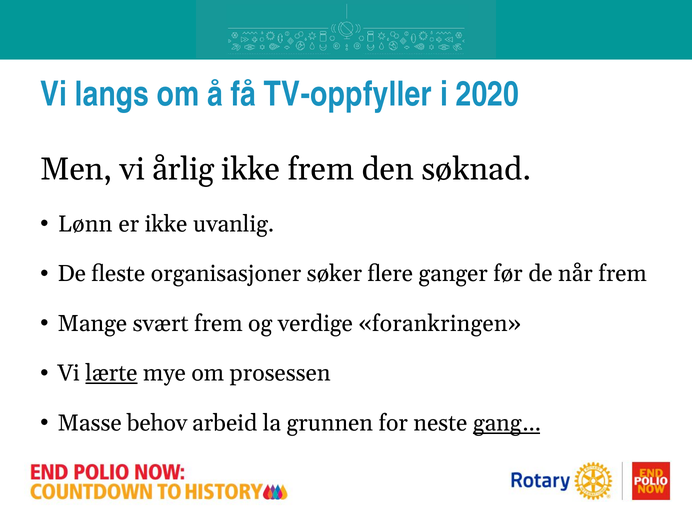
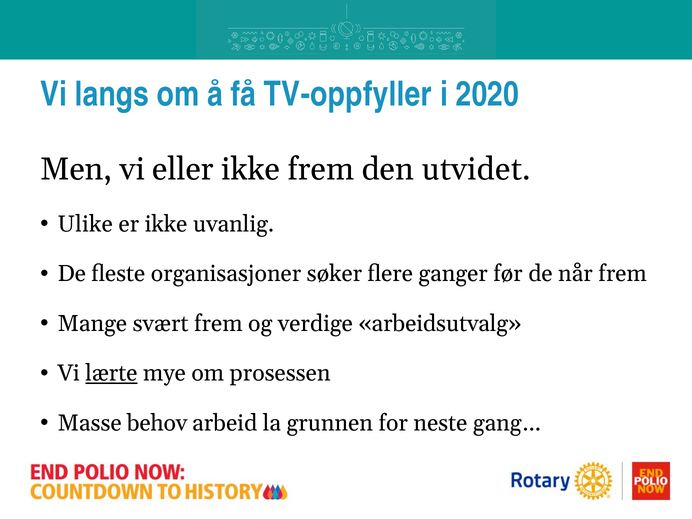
årlig: årlig -> eller (183, 169)
søknad: søknad -> utvidet (476, 169)
Lønn: Lønn -> Ulike (85, 224)
forankringen: forankringen -> arbeidsutvalg (440, 324)
gang… underline: present -> none (507, 423)
